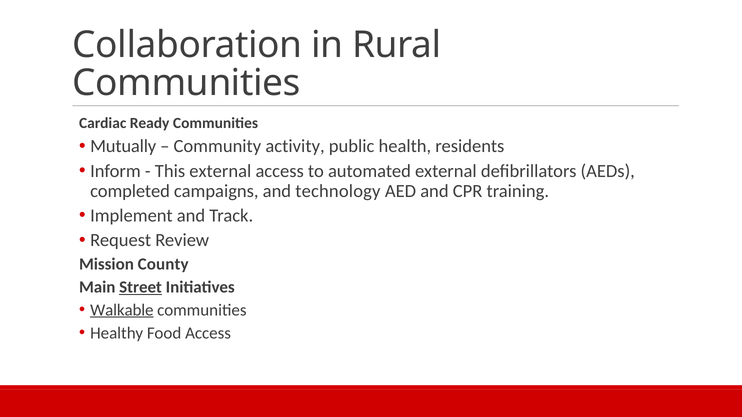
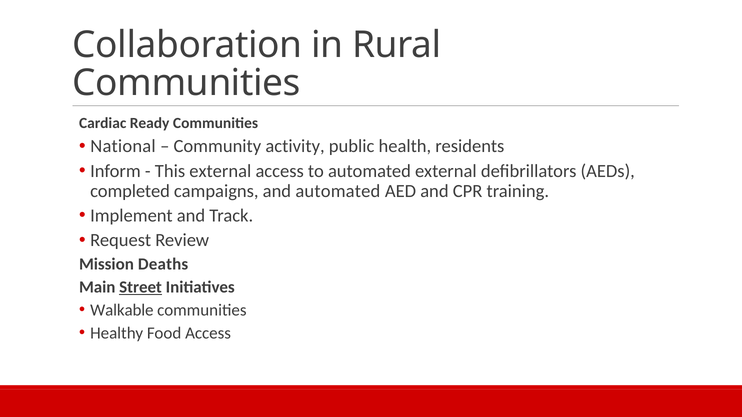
Mutually: Mutually -> National (123, 146)
and technology: technology -> automated (338, 191)
County: County -> Deaths (163, 264)
Walkable underline: present -> none (122, 310)
